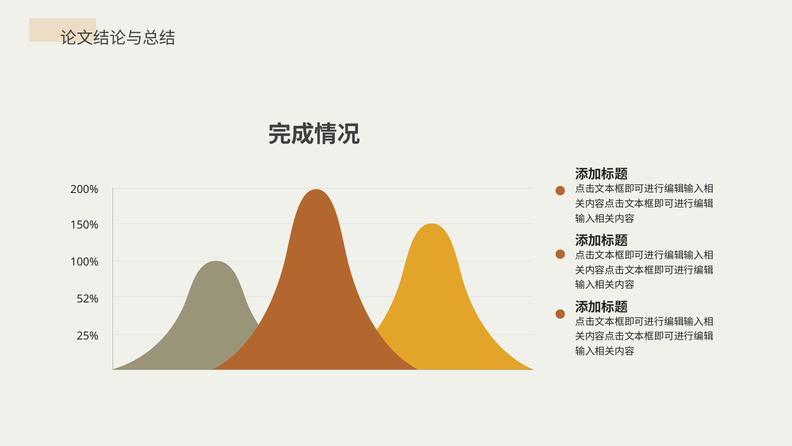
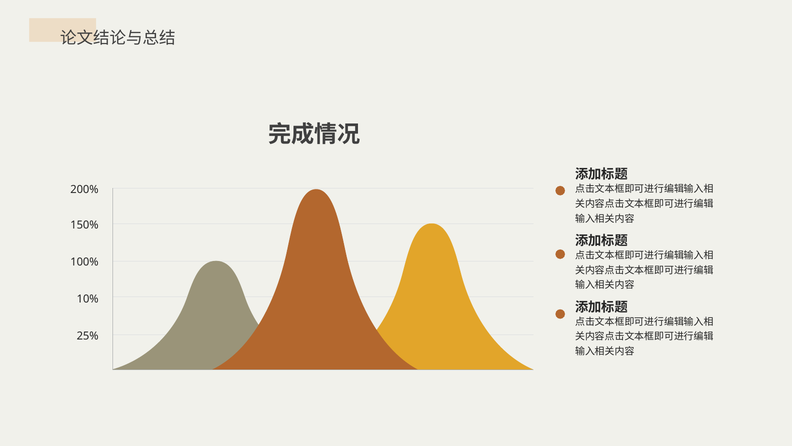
52%: 52% -> 10% (88, 299)
